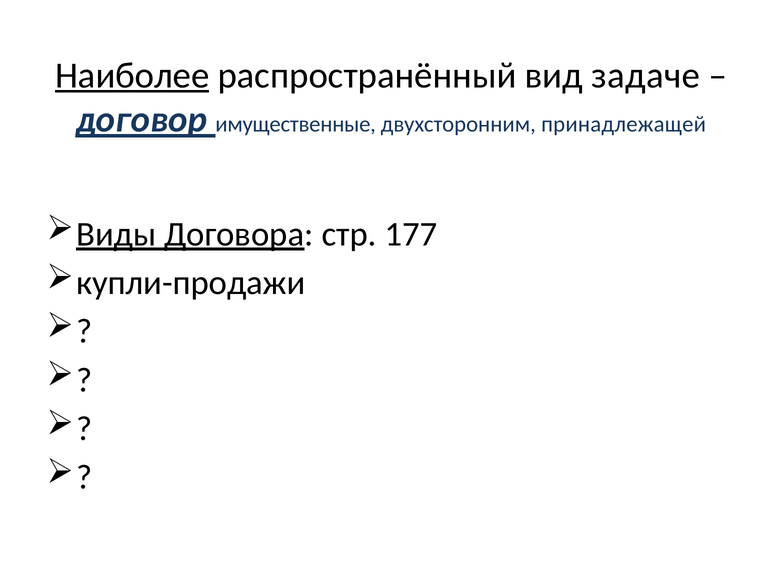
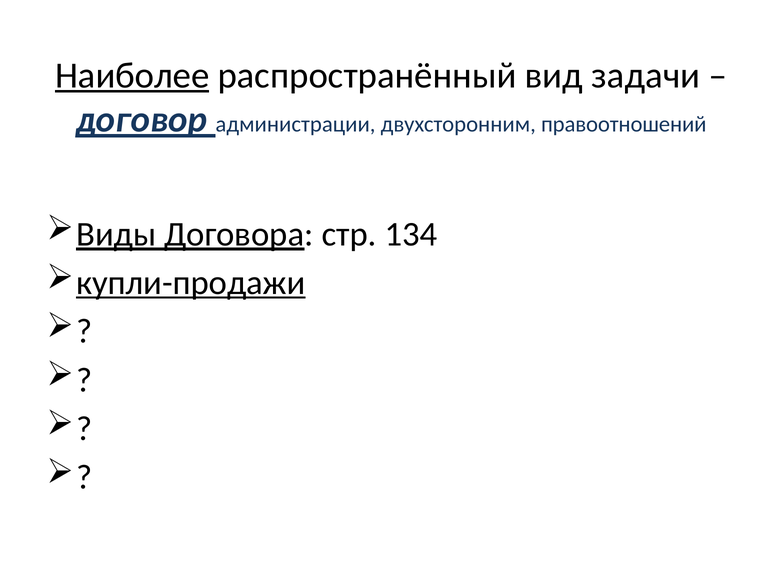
задаче: задаче -> задачи (646, 75)
имущественные: имущественные -> администрации (295, 124)
принадлежащей: принадлежащей -> правоотношений (624, 124)
177: 177 -> 134 (411, 234)
купли-продажи underline: none -> present (191, 283)
